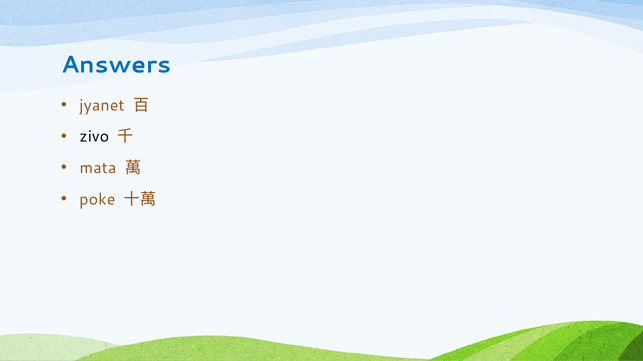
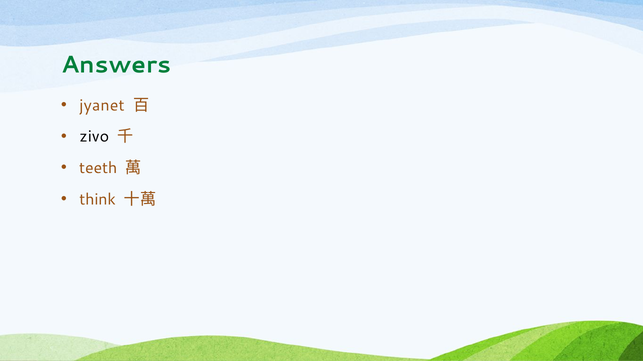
Answers colour: blue -> green (116, 65)
mata: mata -> teeth (98, 168)
poke: poke -> think (98, 200)
